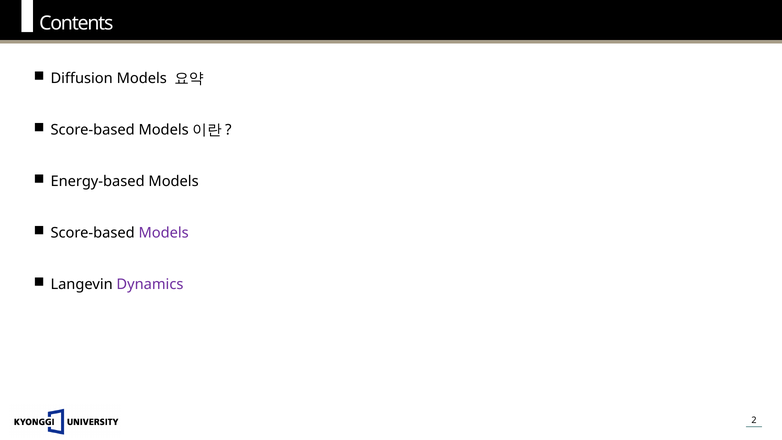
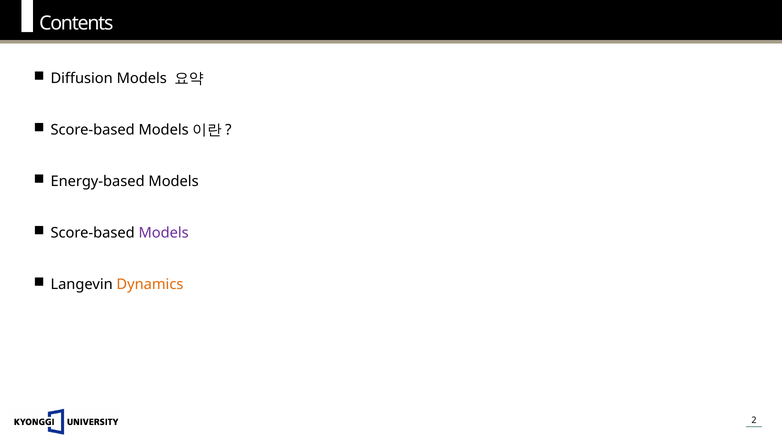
Dynamics colour: purple -> orange (150, 285)
